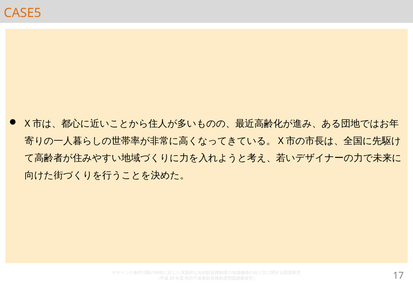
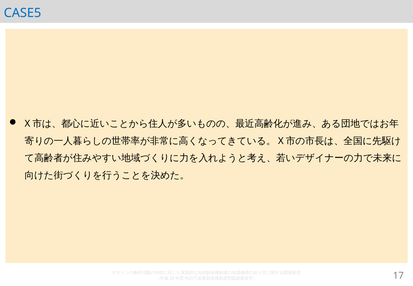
CASE5 colour: orange -> blue (23, 13)
